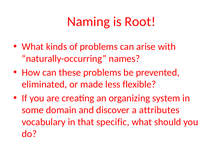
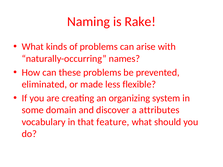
Root: Root -> Rake (140, 22)
specific: specific -> feature (113, 122)
